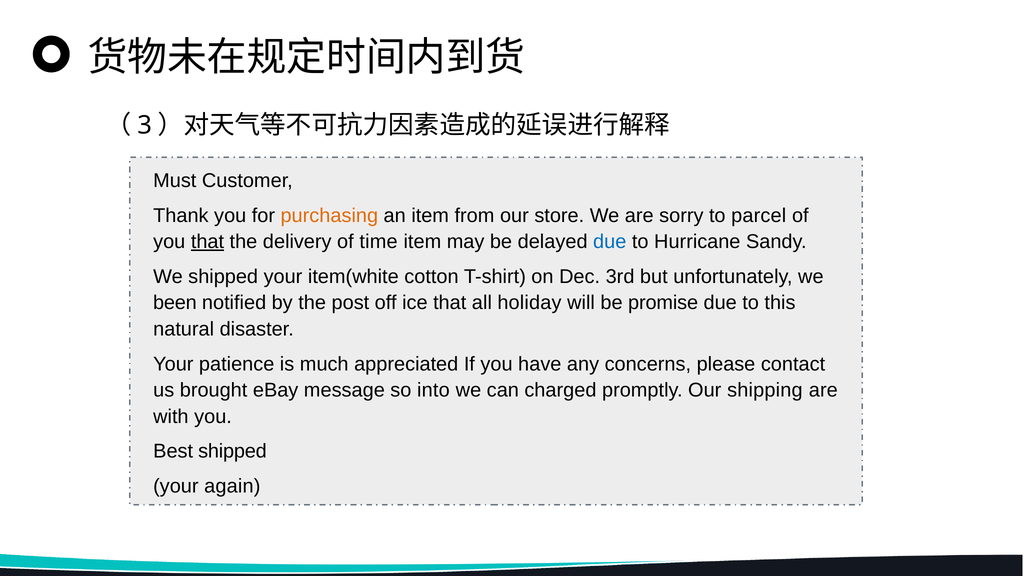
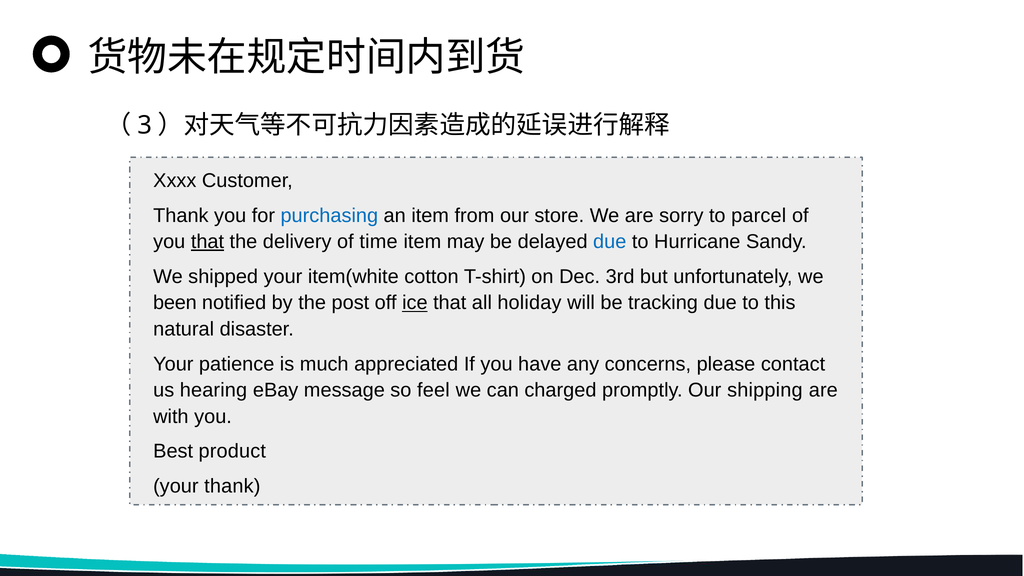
Must: Must -> Xxxx (175, 181)
purchasing colour: orange -> blue (329, 215)
ice underline: none -> present (415, 303)
promise: promise -> tracking (663, 303)
brought: brought -> hearing (213, 390)
into: into -> feel (433, 390)
Best shipped: shipped -> product (232, 451)
your again: again -> thank (232, 486)
